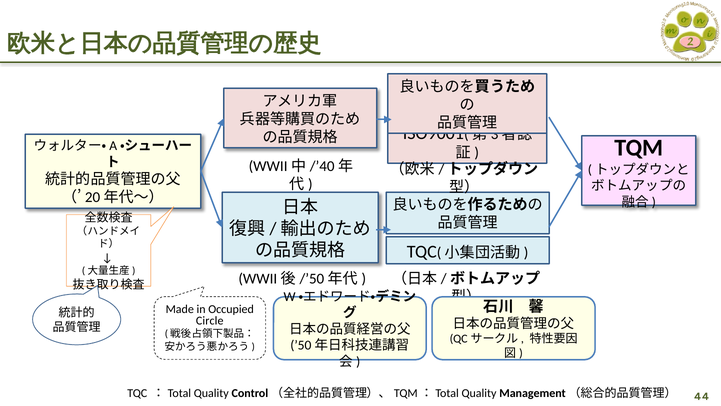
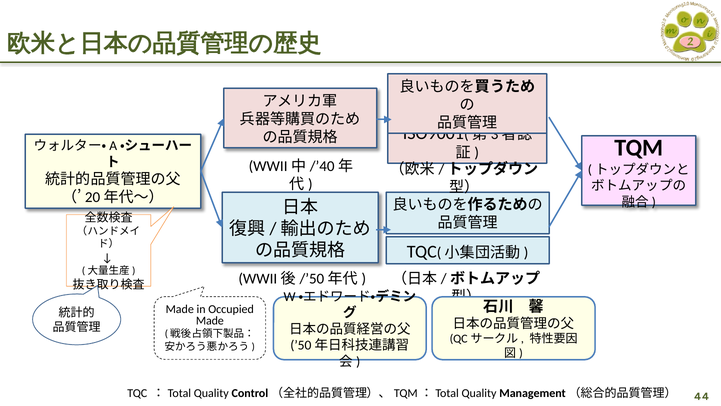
Circle: Circle -> Made (210, 320)
